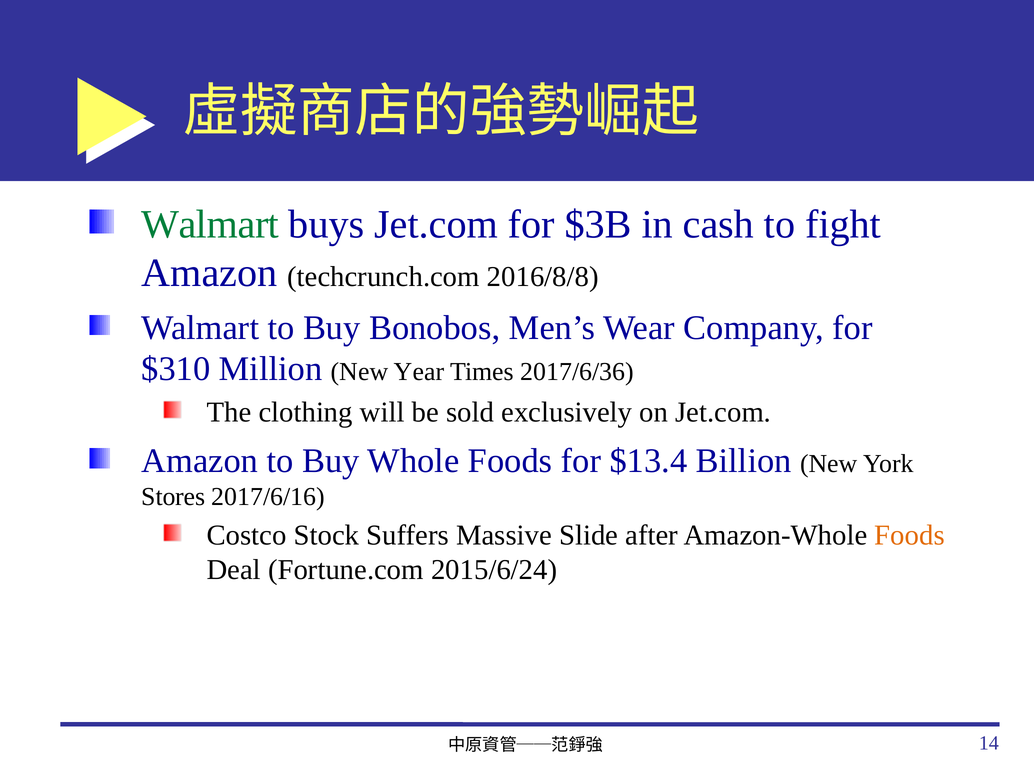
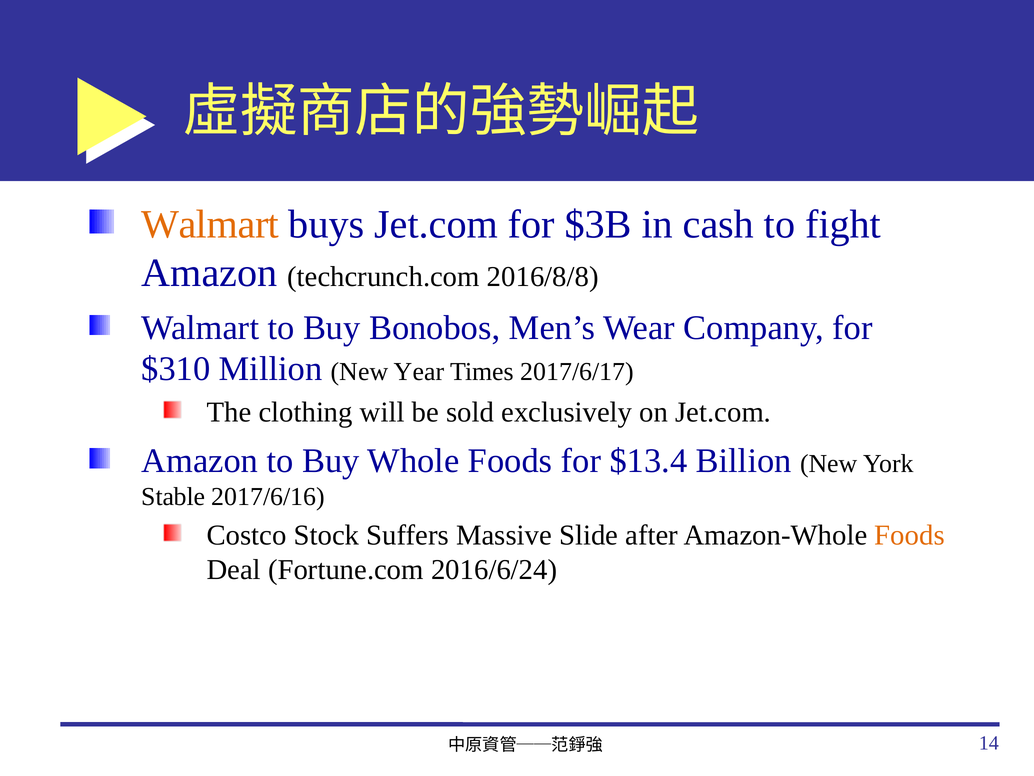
Walmart colour: green -> orange (210, 224)
2017/6/36: 2017/6/36 -> 2017/6/17 (577, 372)
Stores: Stores -> Stable (173, 496)
2015/6/24: 2015/6/24 -> 2016/6/24 (494, 569)
